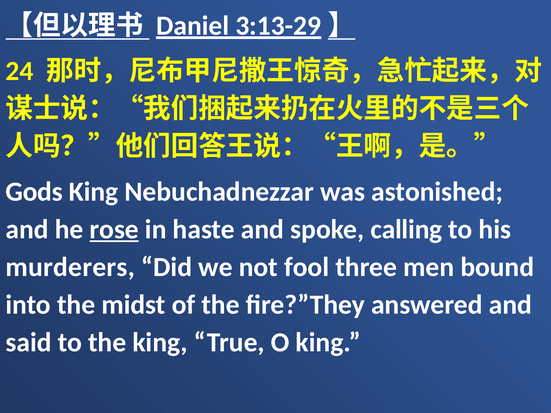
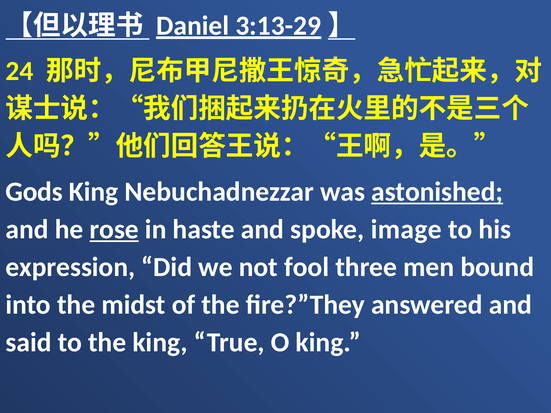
astonished underline: none -> present (437, 192)
calling: calling -> image (406, 230)
murderers: murderers -> expression (70, 267)
